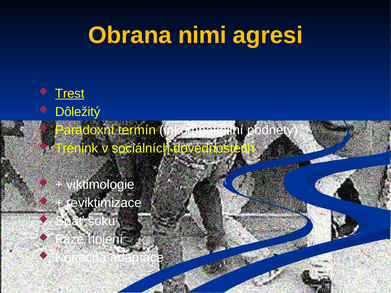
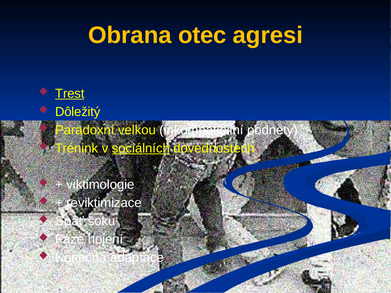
nimi: nimi -> otec (202, 35)
termín: termín -> velkou (137, 130)
sociálních underline: none -> present (141, 148)
